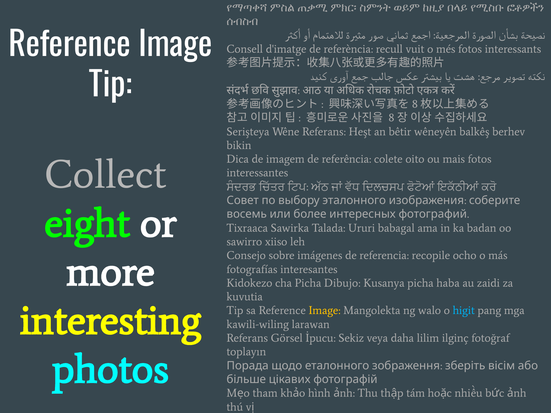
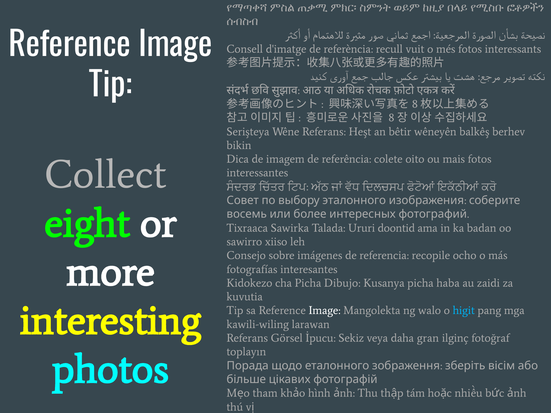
babagal: babagal -> doontid (396, 228)
Image colour: yellow -> white (325, 311)
lilim: lilim -> gran (428, 338)
